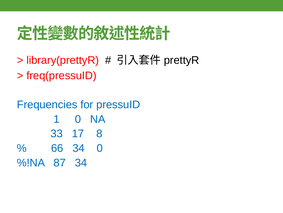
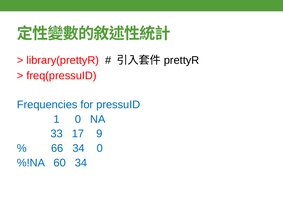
8: 8 -> 9 (99, 133)
87: 87 -> 60 (60, 162)
